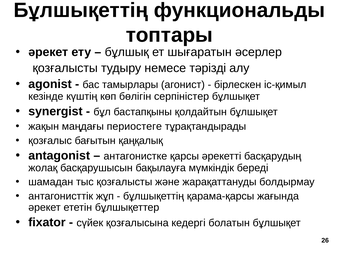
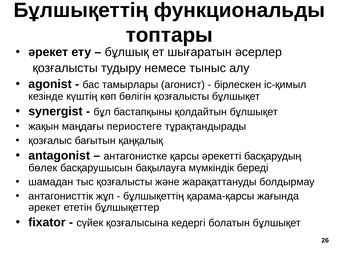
тәрізді: тәрізді -> тыныс (208, 68)
бөлігін серпіністер: серпіністер -> қозғалысты (182, 96)
жолақ: жолақ -> бөлек (43, 168)
